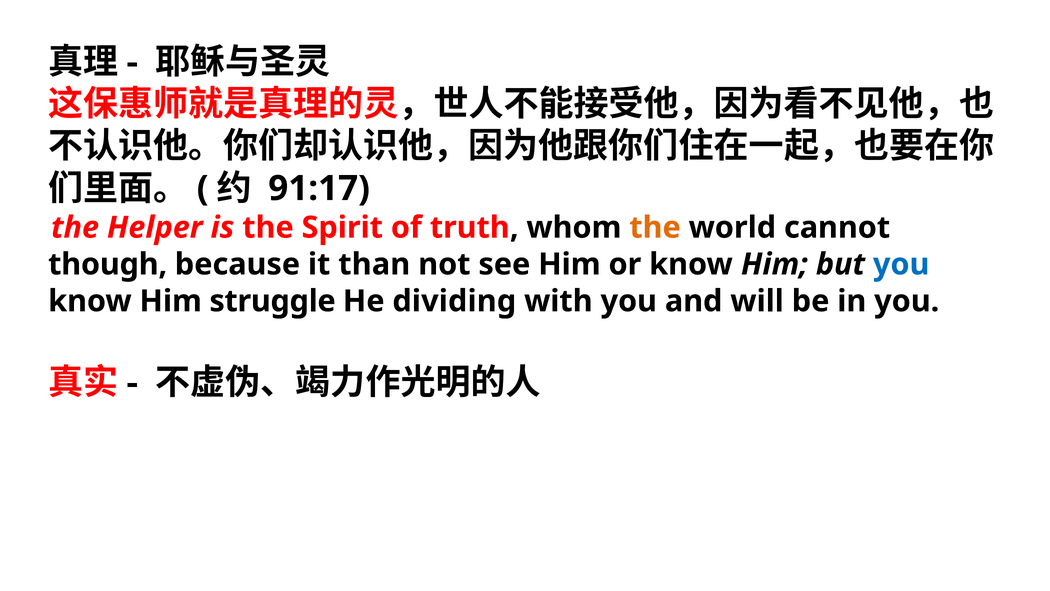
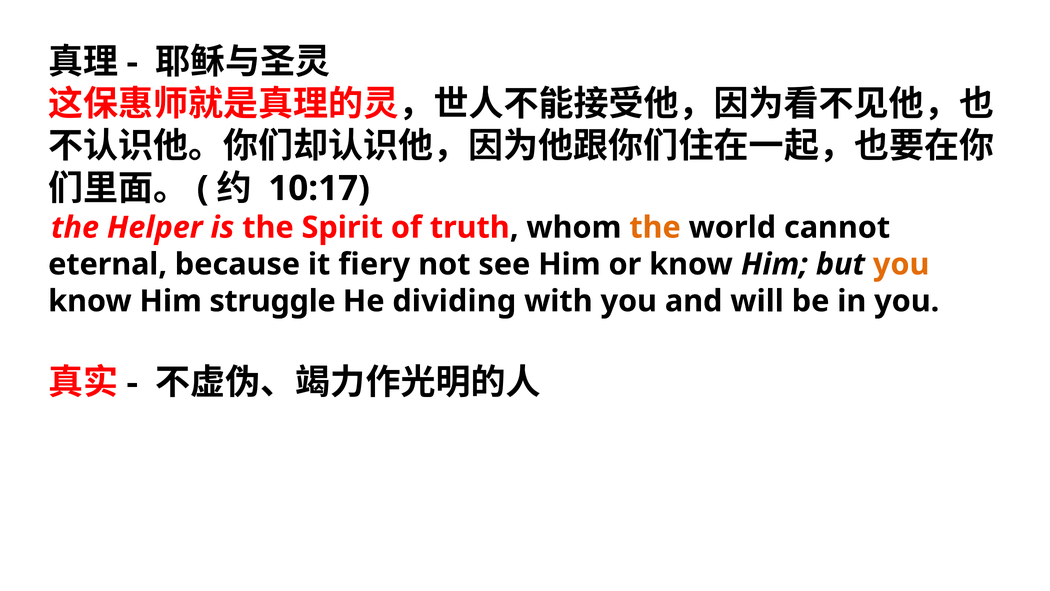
91:17: 91:17 -> 10:17 (319, 188)
though: though -> eternal (108, 264)
than: than -> fiery (374, 264)
you colour: blue -> orange (901, 264)
